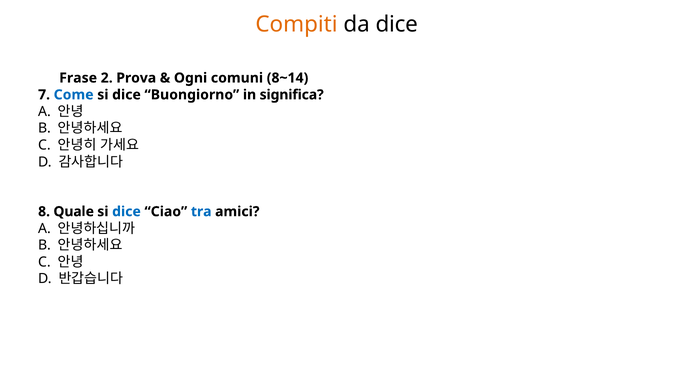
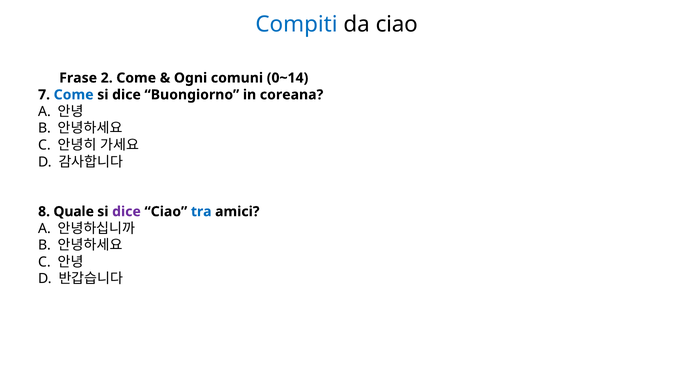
Compiti colour: orange -> blue (297, 25)
da dice: dice -> ciao (397, 25)
2 Prova: Prova -> Come (136, 78)
8~14: 8~14 -> 0~14 (288, 78)
significa: significa -> coreana (292, 95)
dice colour: blue -> purple (126, 212)
